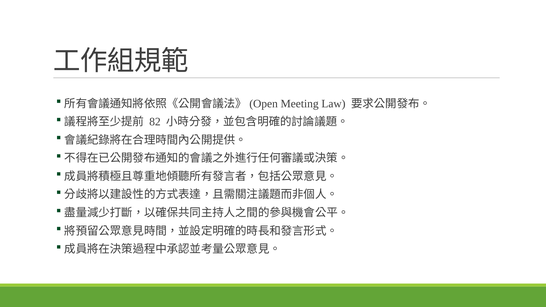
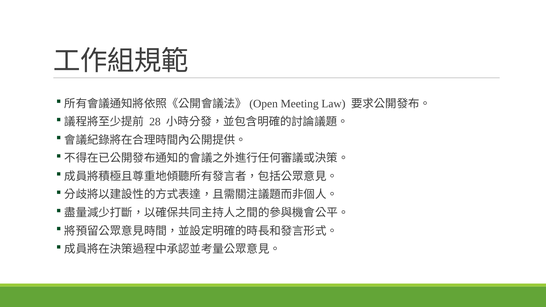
82: 82 -> 28 (155, 122)
